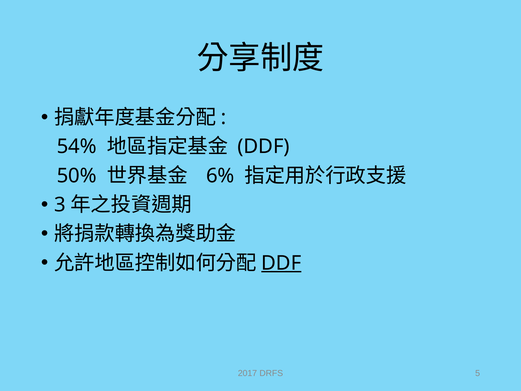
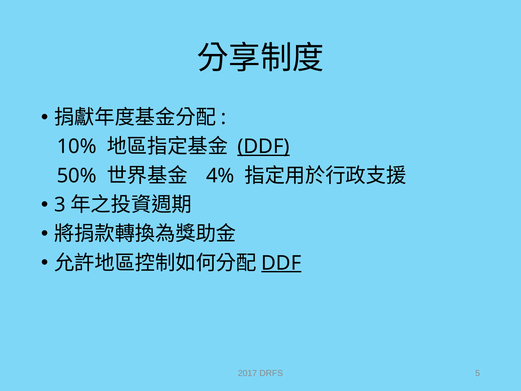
54%: 54% -> 10% (77, 146)
DDF underline: none -> present (264, 146)
6%: 6% -> 4% (220, 176)
